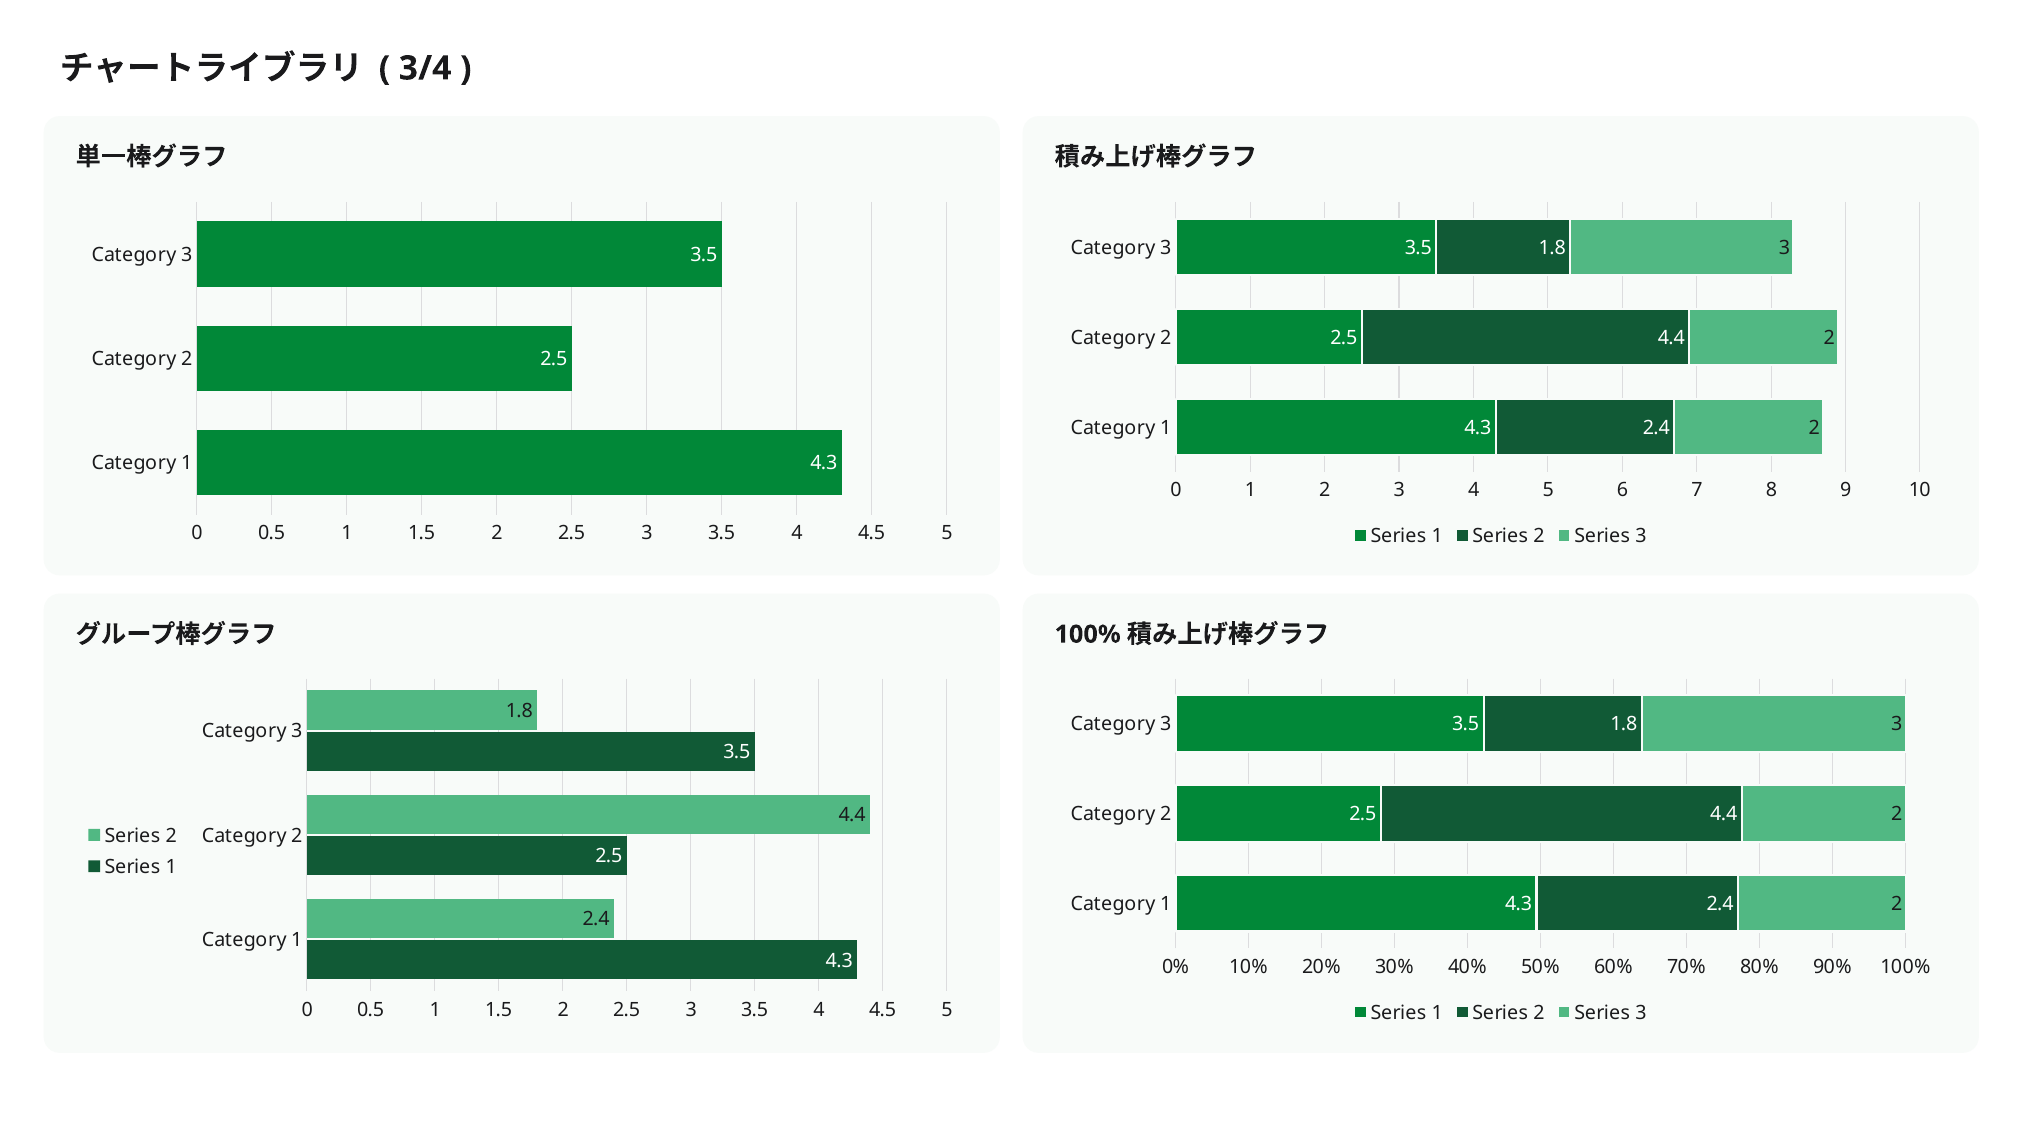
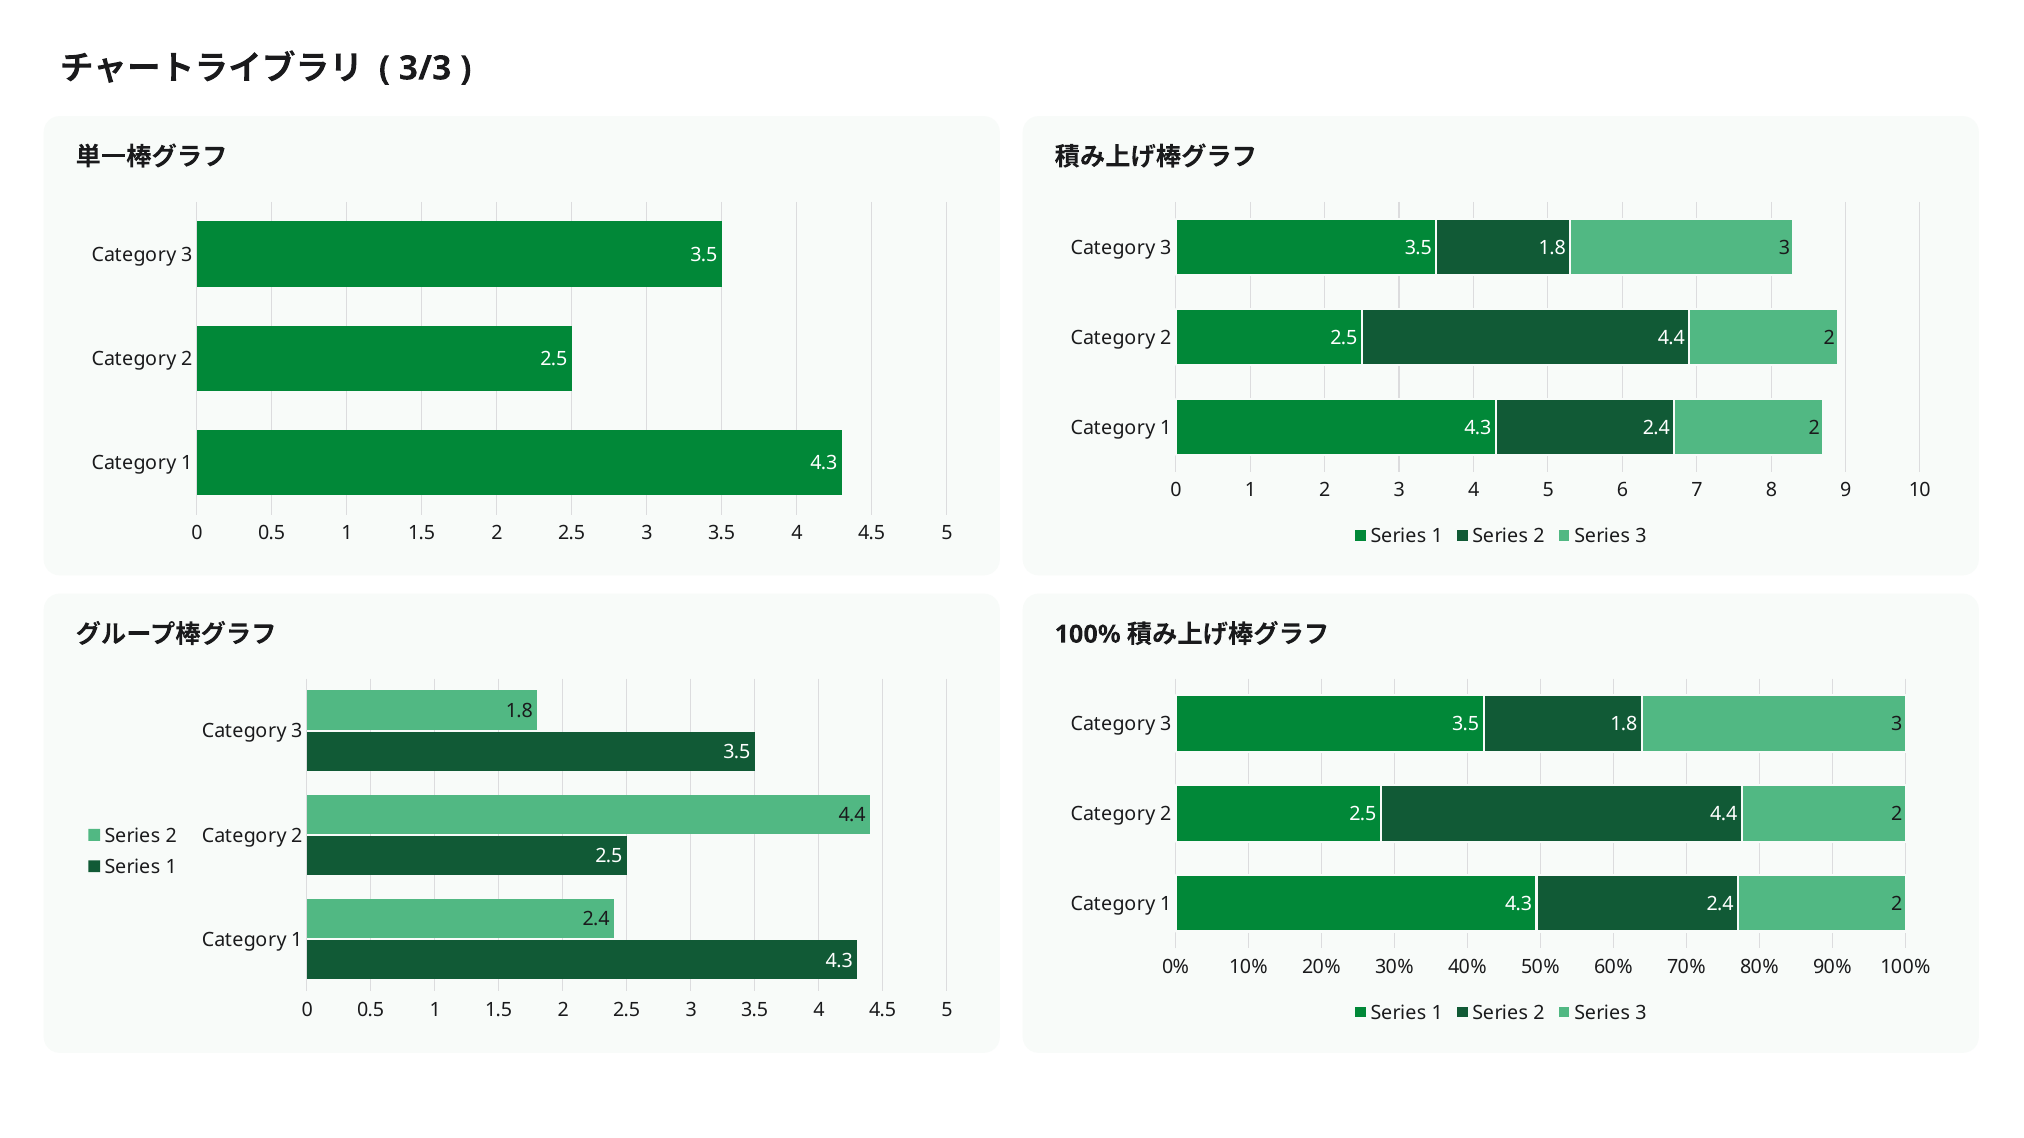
3/4: 3/4 -> 3/3 (425, 68)
